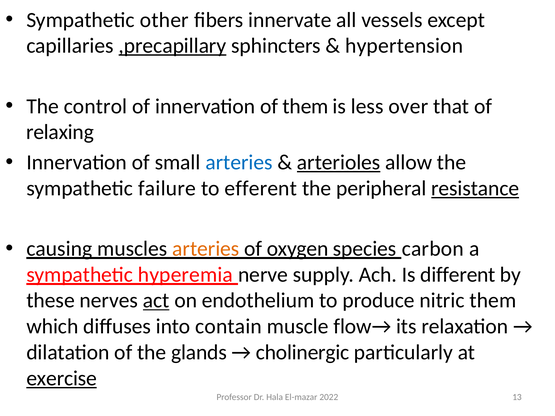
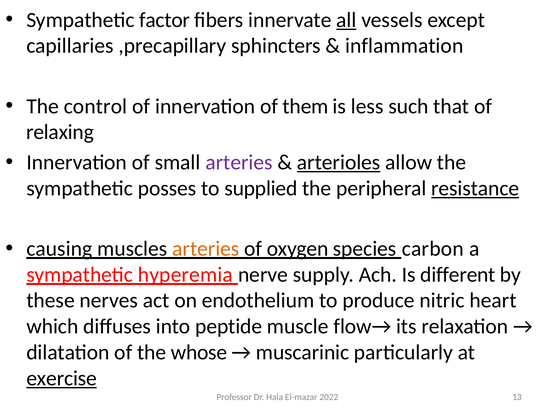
other: other -> factor (165, 20)
all underline: none -> present (346, 20)
,precapillary underline: present -> none (172, 46)
hypertension: hypertension -> inflammation (404, 46)
over: over -> such (408, 106)
arteries colour: blue -> purple (239, 163)
failure: failure -> posses (167, 188)
efferent: efferent -> supplied (261, 188)
act underline: present -> none (156, 301)
nitric them: them -> heart (493, 301)
contain: contain -> peptide (229, 327)
glands: glands -> whose (199, 353)
cholinergic: cholinergic -> muscarinic (303, 353)
